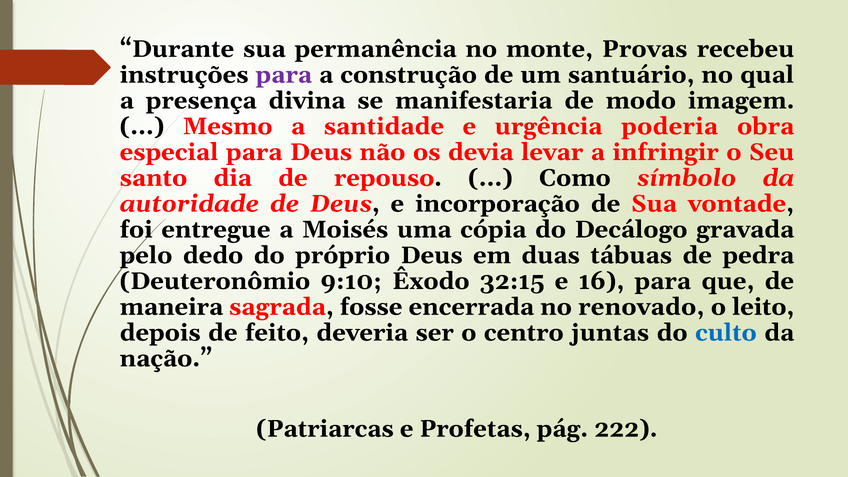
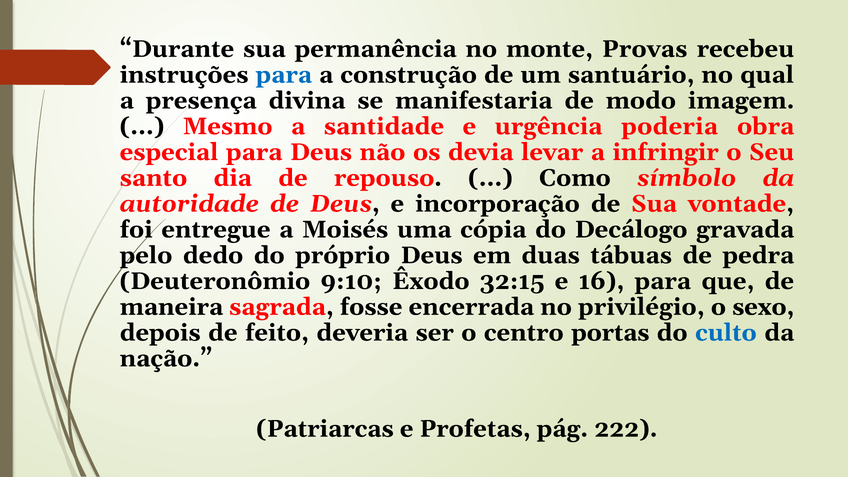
para colour: purple -> blue (284, 75)
renovado: renovado -> privilégio (641, 307)
leito: leito -> sexo (763, 307)
juntas: juntas -> portas (610, 333)
